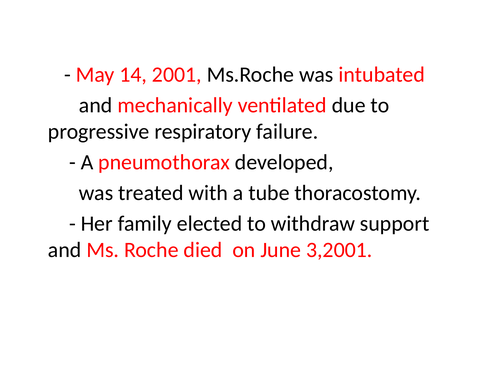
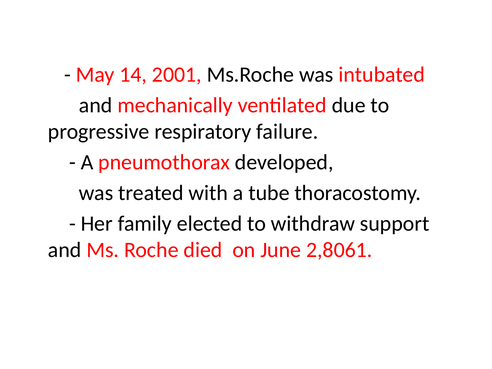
3,2001: 3,2001 -> 2,8061 (339, 250)
